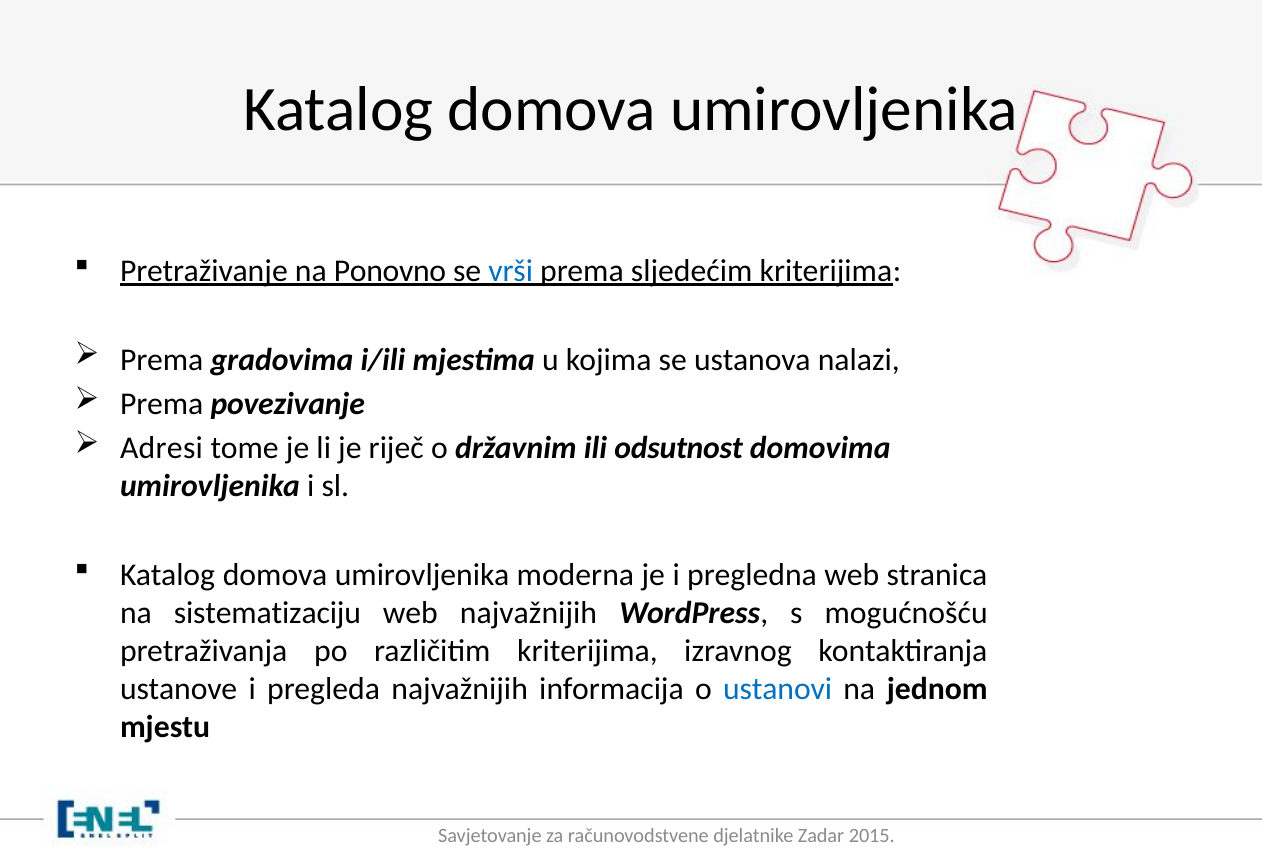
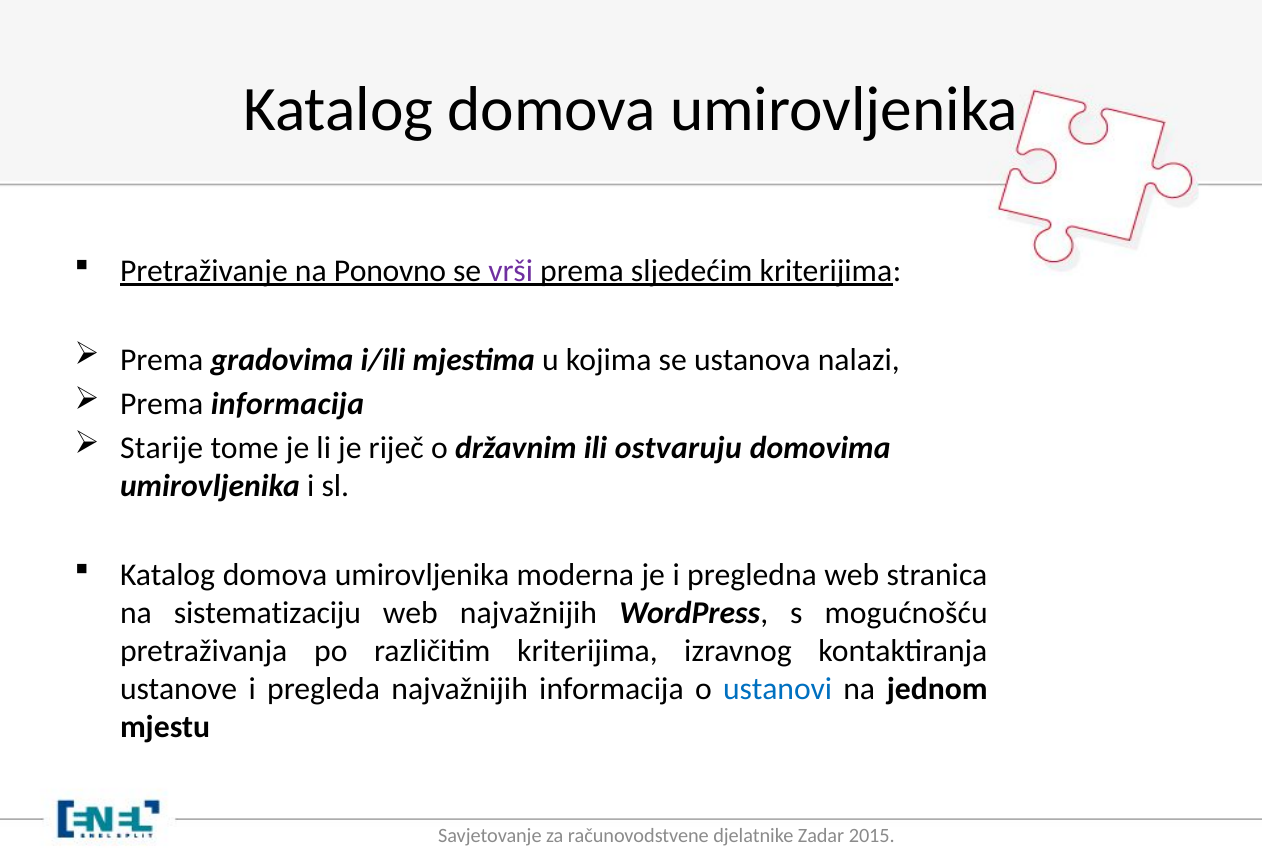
vrši colour: blue -> purple (511, 271)
Prema povezivanje: povezivanje -> informacija (287, 404)
Adresi: Adresi -> Starije (162, 449)
odsutnost: odsutnost -> ostvaruju (678, 449)
